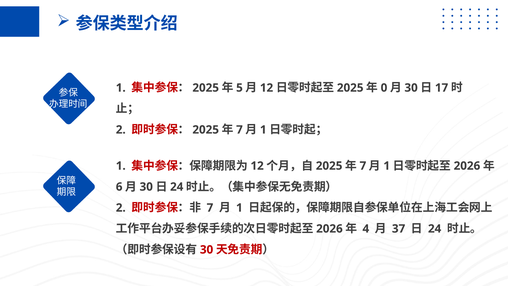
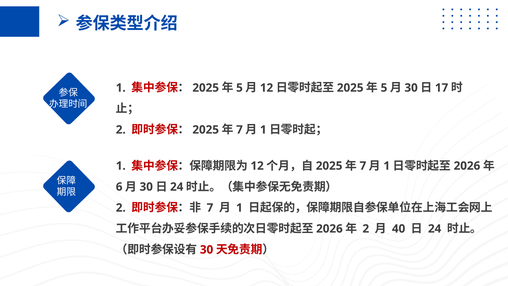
0: 0 -> 5 (384, 88)
4: 4 -> 2 (366, 229)
37: 37 -> 40 (399, 229)
